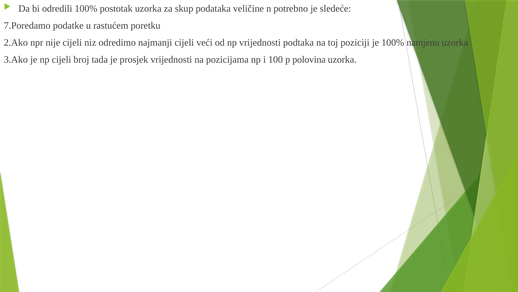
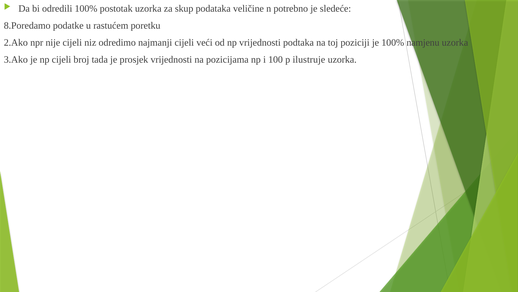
7.Poredamo: 7.Poredamo -> 8.Poredamo (27, 26)
polovina: polovina -> ilustruje (309, 60)
